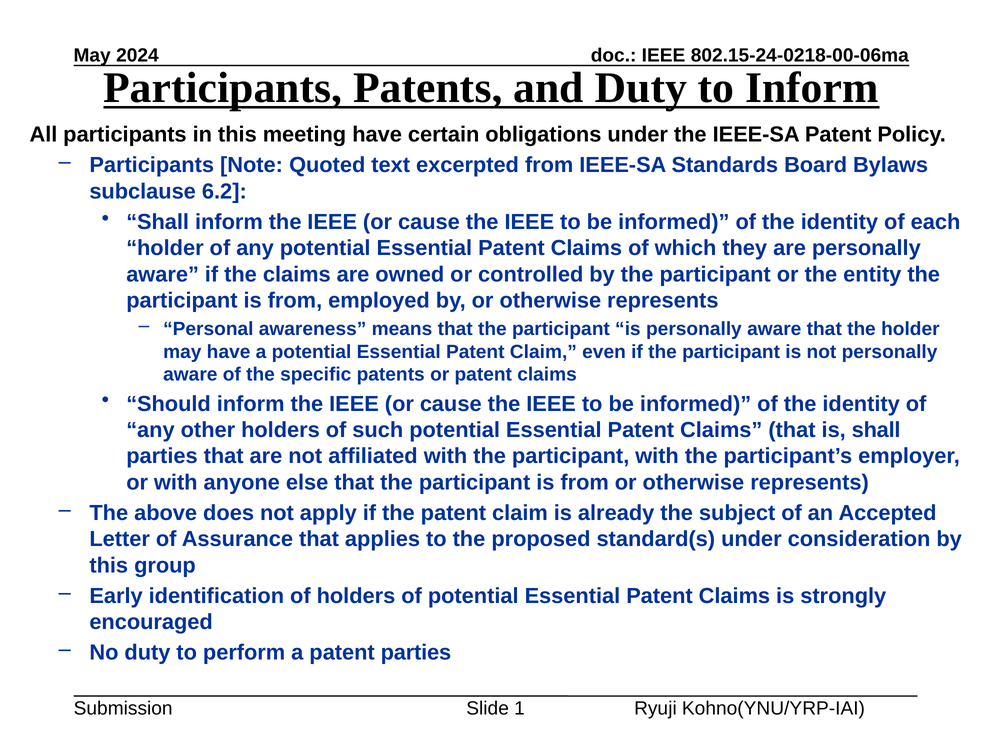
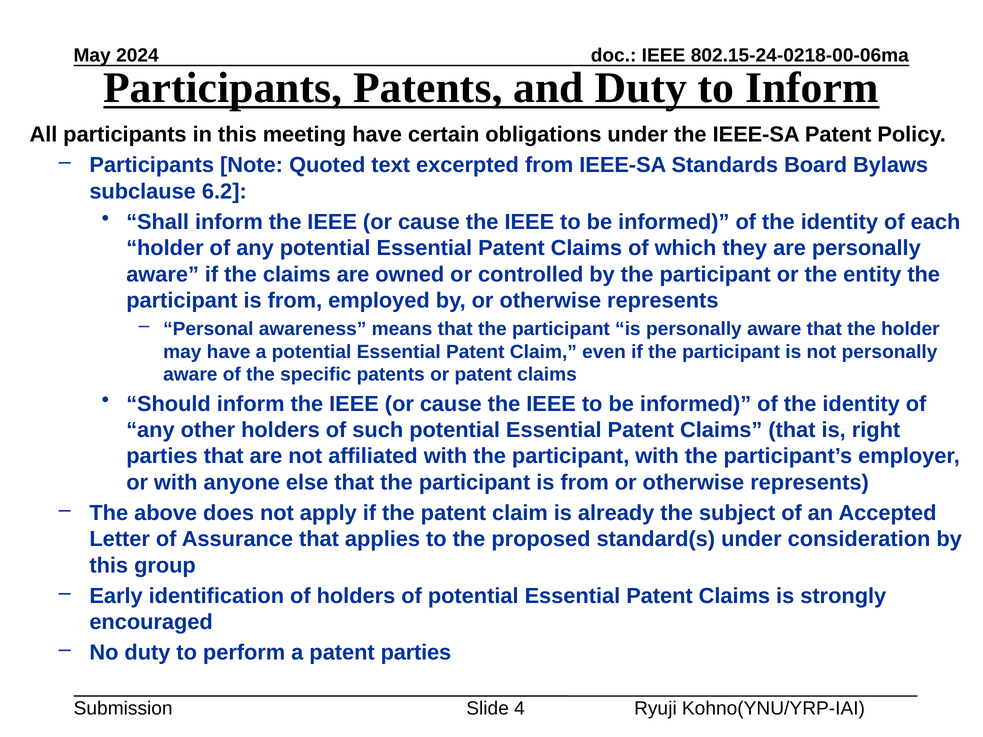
is shall: shall -> right (876, 430)
1: 1 -> 4 (519, 709)
